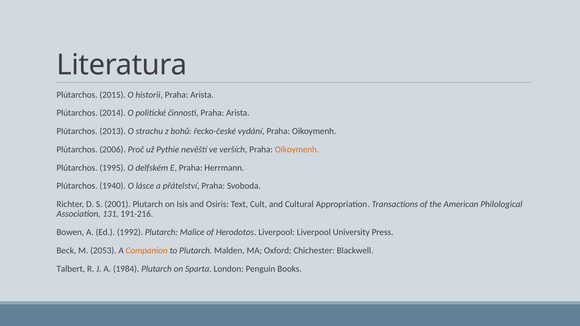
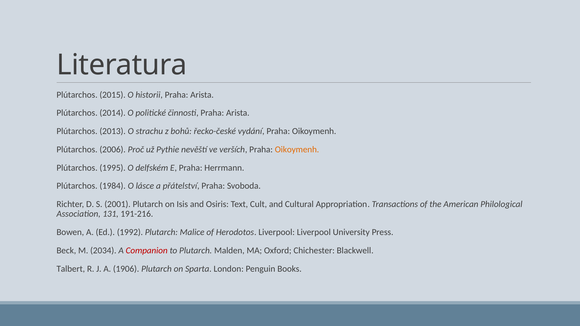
1940: 1940 -> 1984 (113, 186)
2053: 2053 -> 2034 (103, 251)
Companion colour: orange -> red (147, 251)
1984: 1984 -> 1906 (126, 269)
